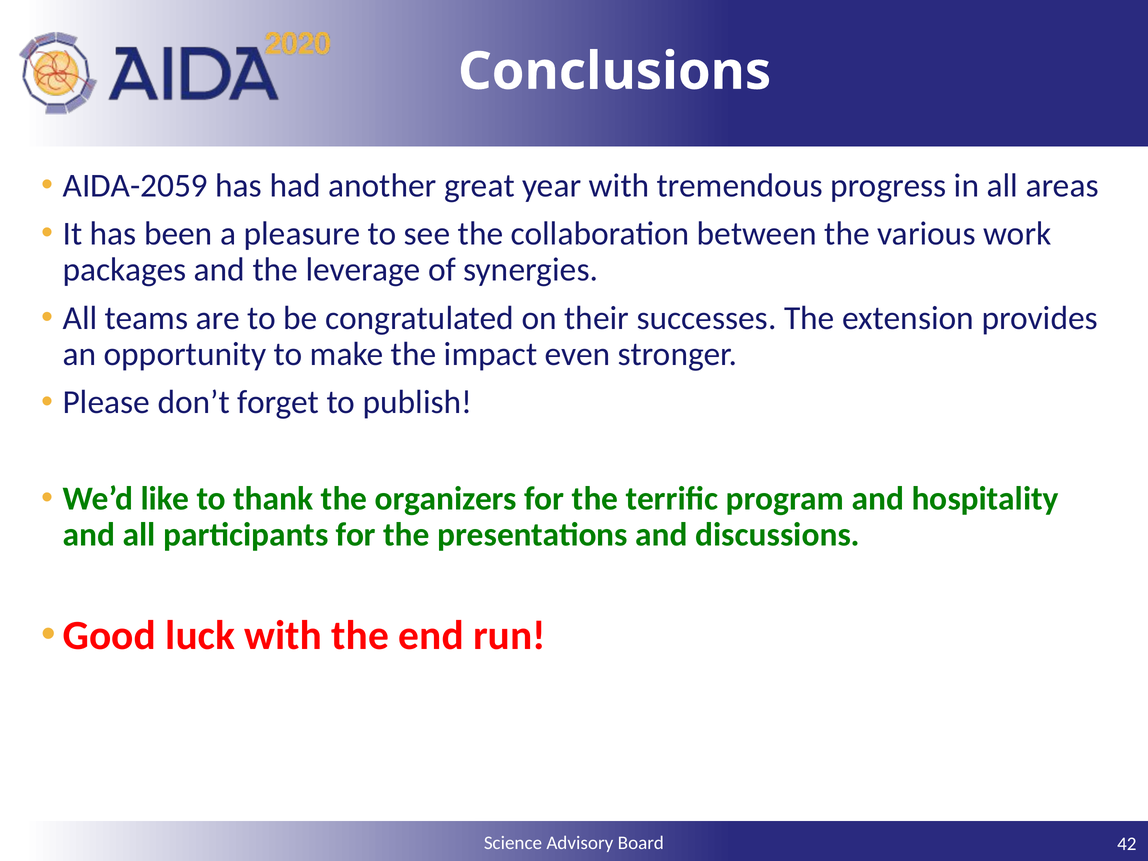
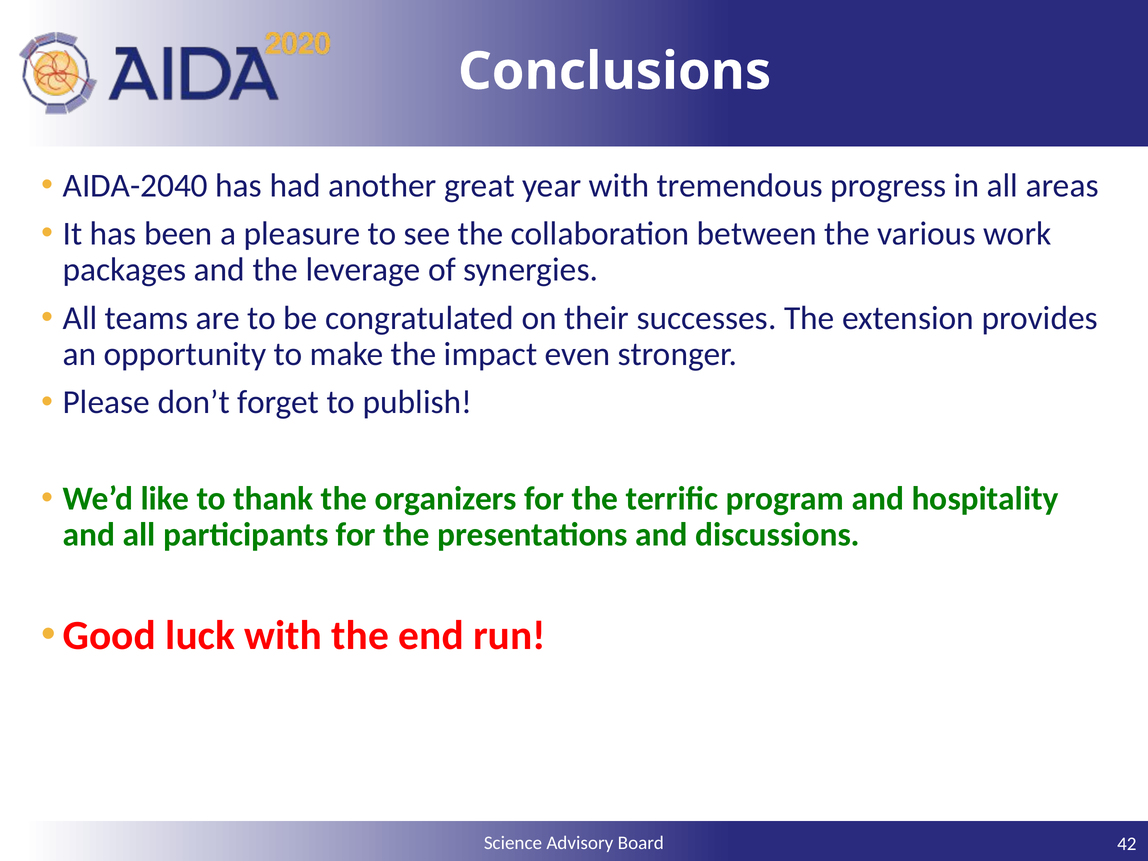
AIDA-2059: AIDA-2059 -> AIDA-2040 (135, 186)
